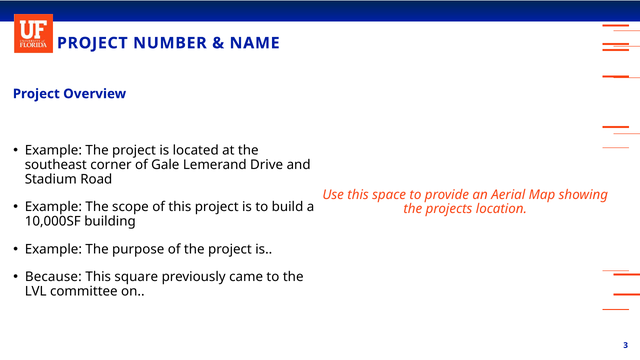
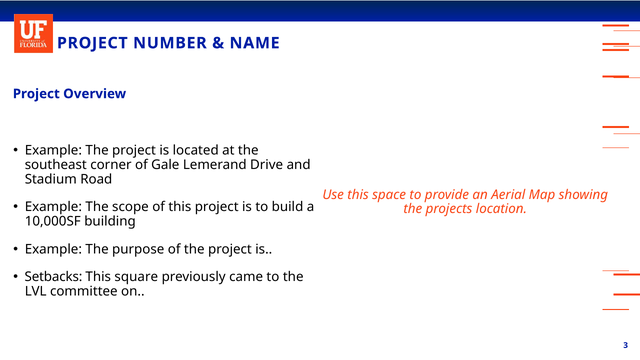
Because: Because -> Setbacks (53, 277)
